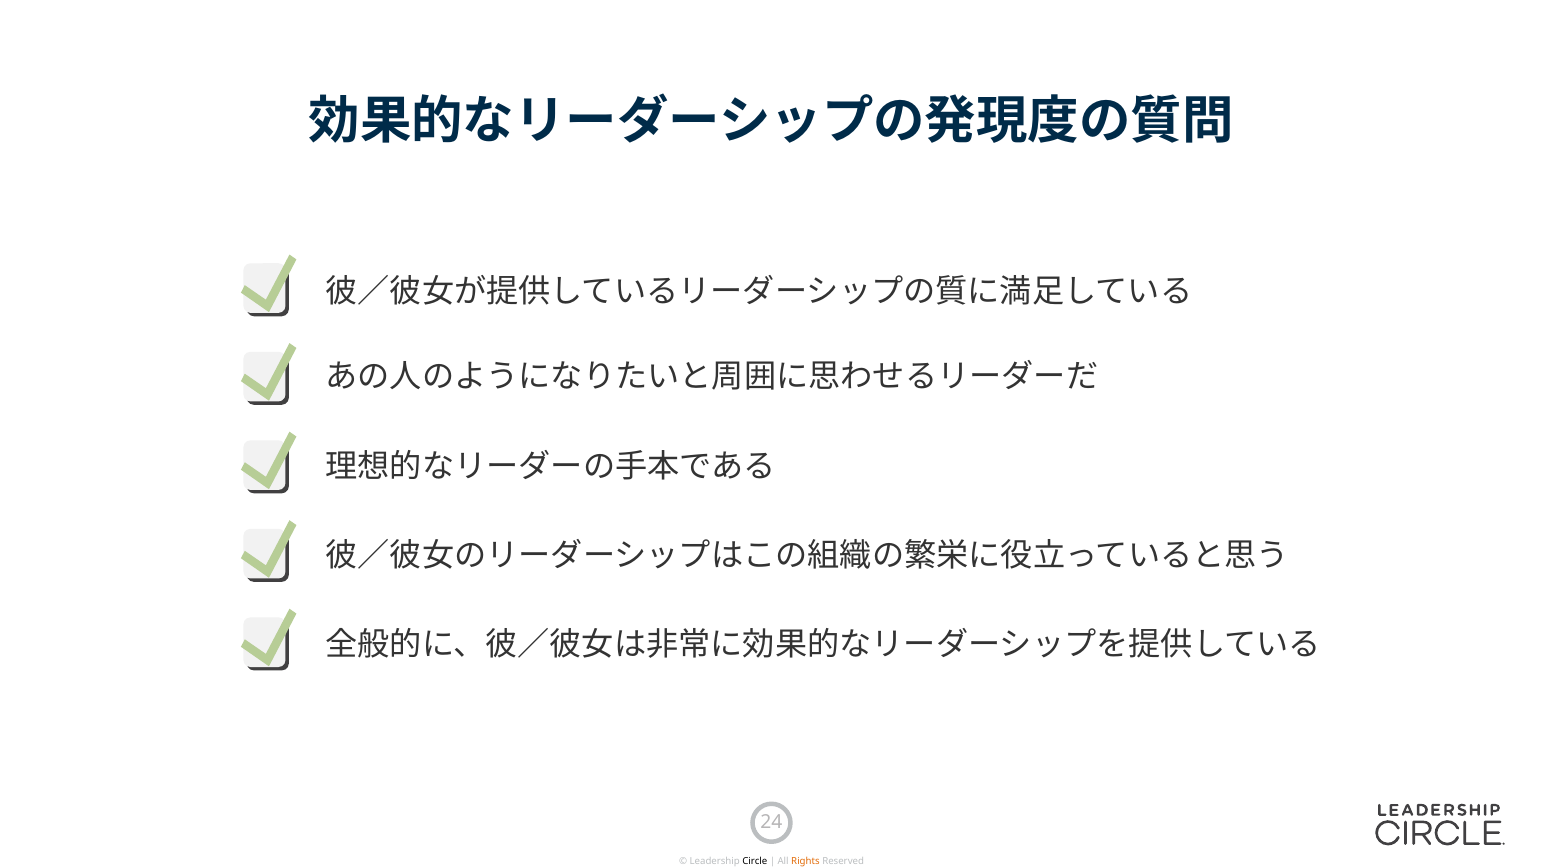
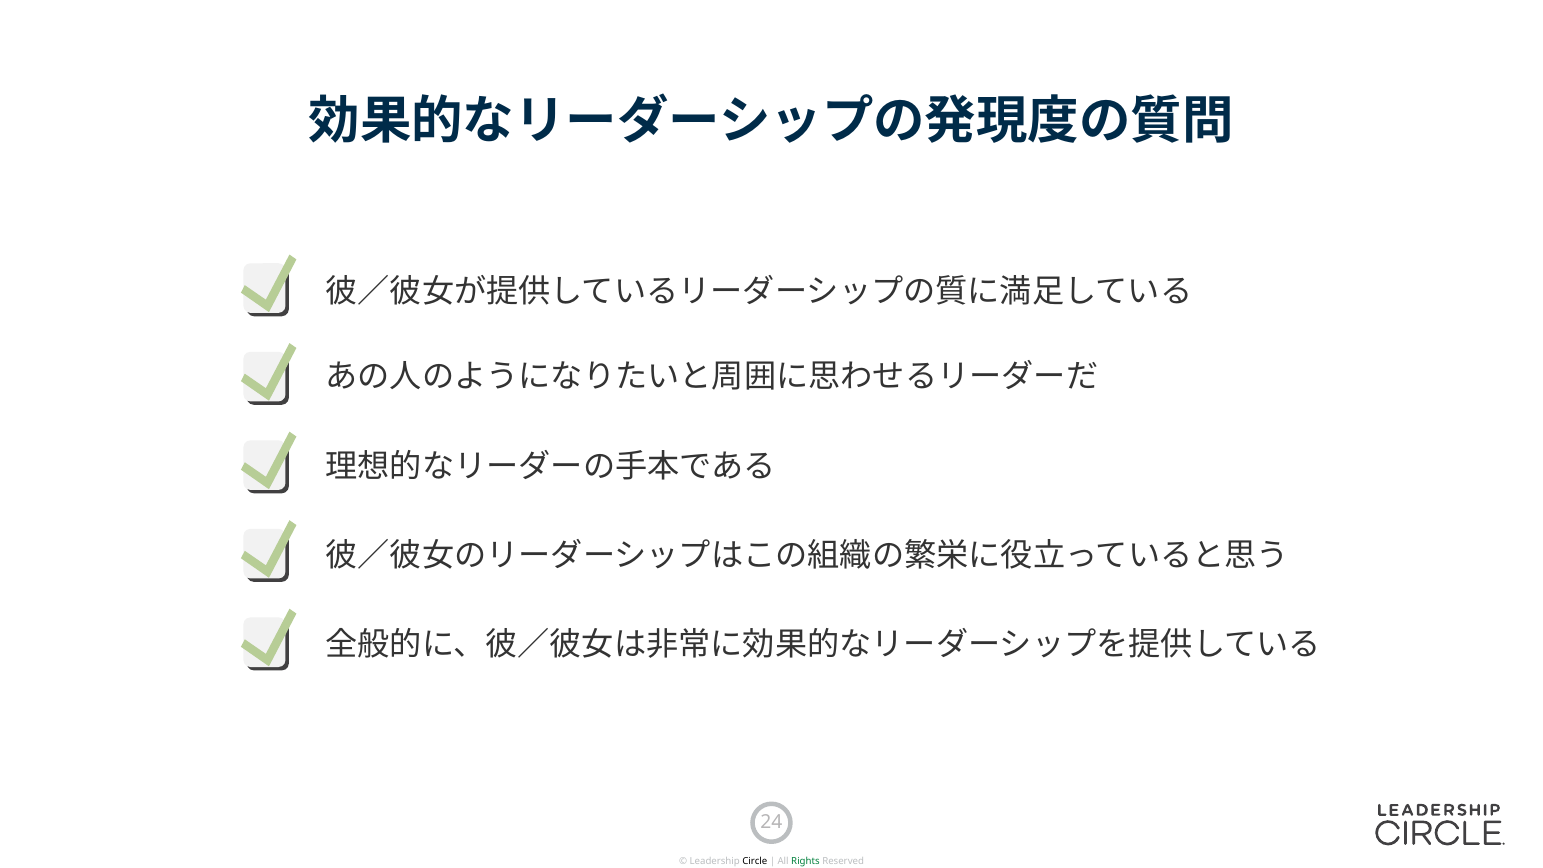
Rights colour: orange -> green (806, 861)
